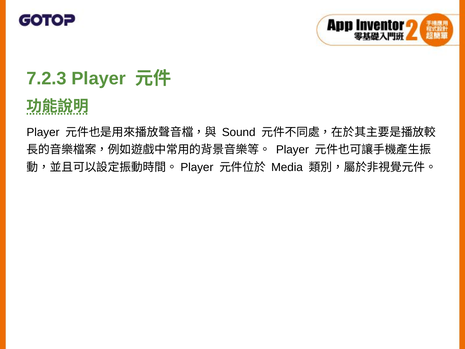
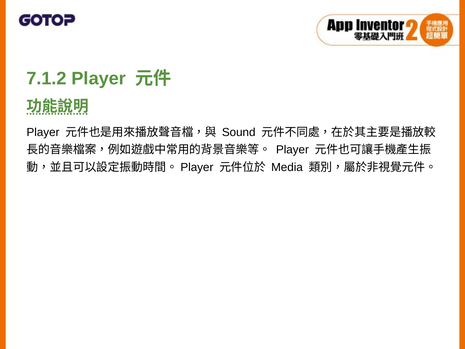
7.2.3: 7.2.3 -> 7.1.2 (47, 78)
